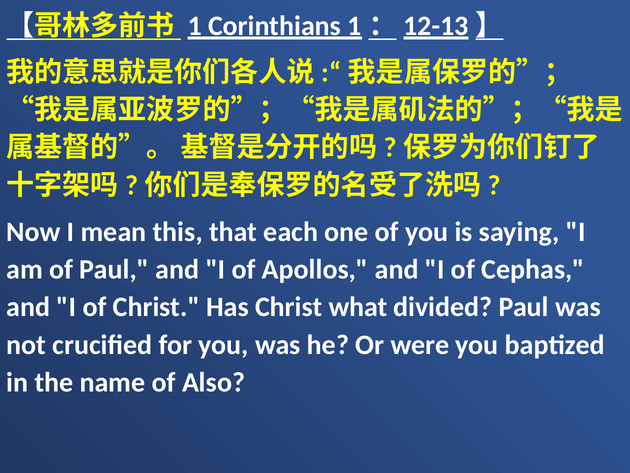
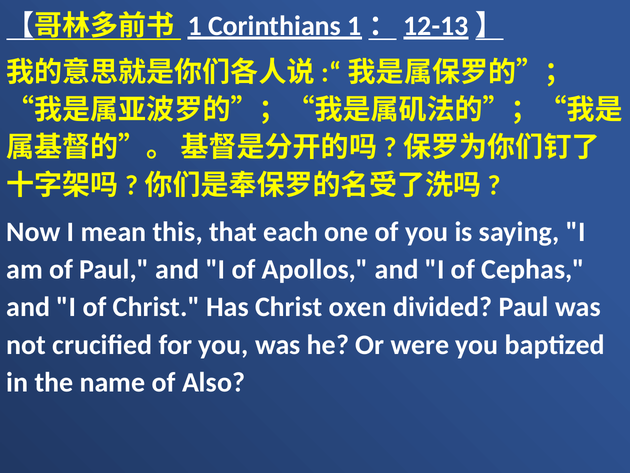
what: what -> oxen (358, 307)
